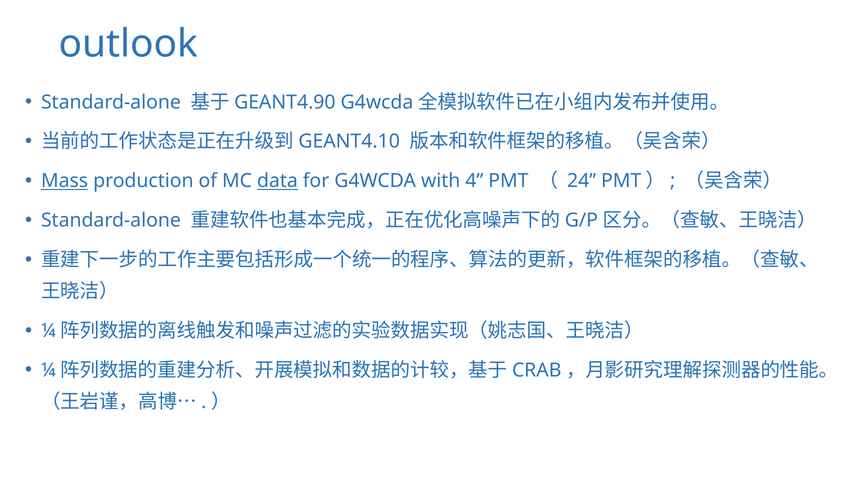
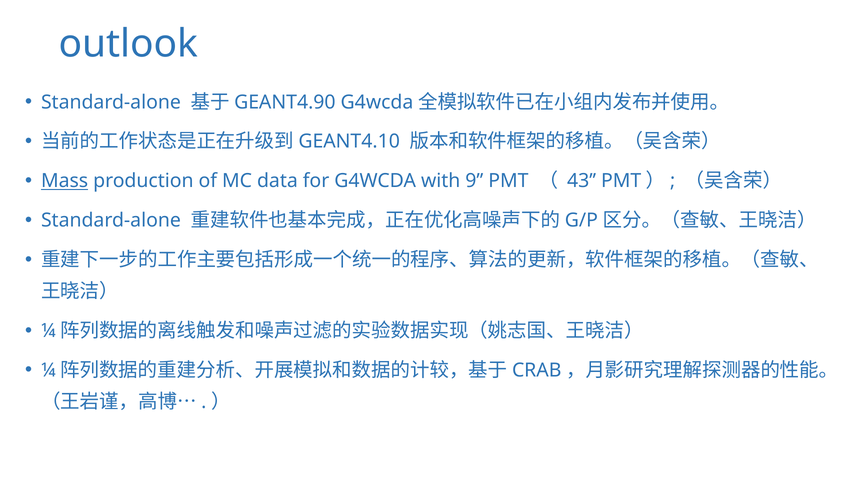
data underline: present -> none (277, 181)
4: 4 -> 9 (474, 181)
24: 24 -> 43 (582, 181)
